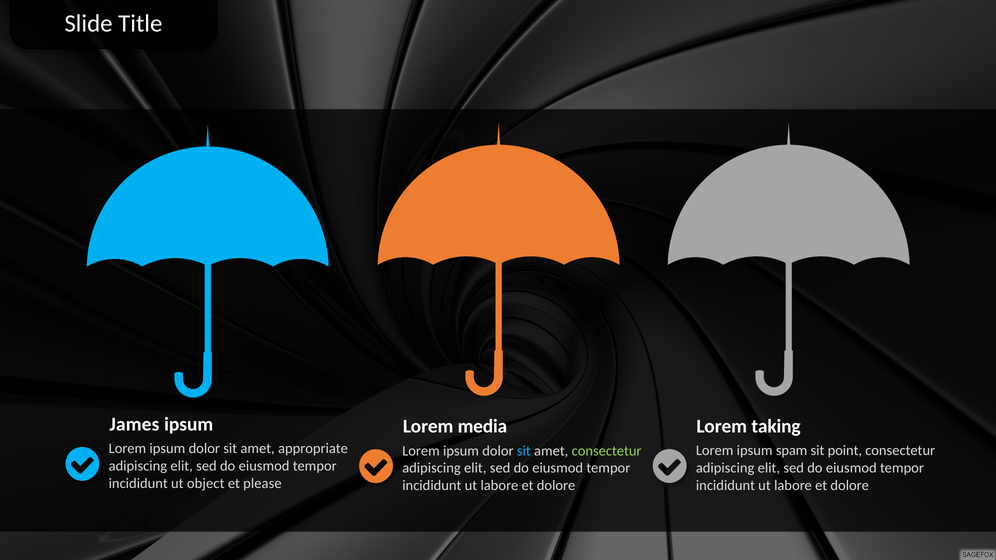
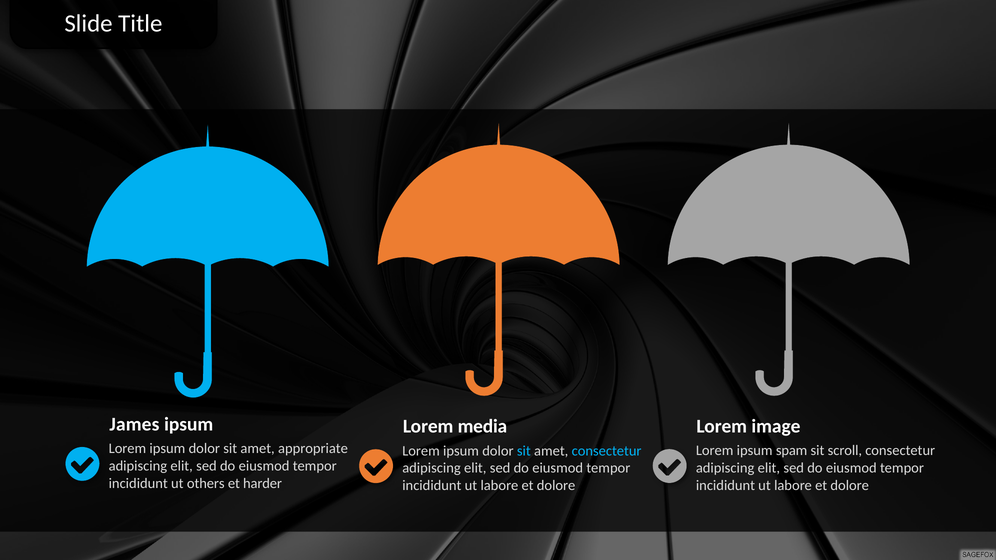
taking: taking -> image (776, 426)
point: point -> scroll (845, 451)
consectetur colour: light green -> light blue (607, 451)
object: object -> others (206, 484)
please: please -> harder (263, 484)
